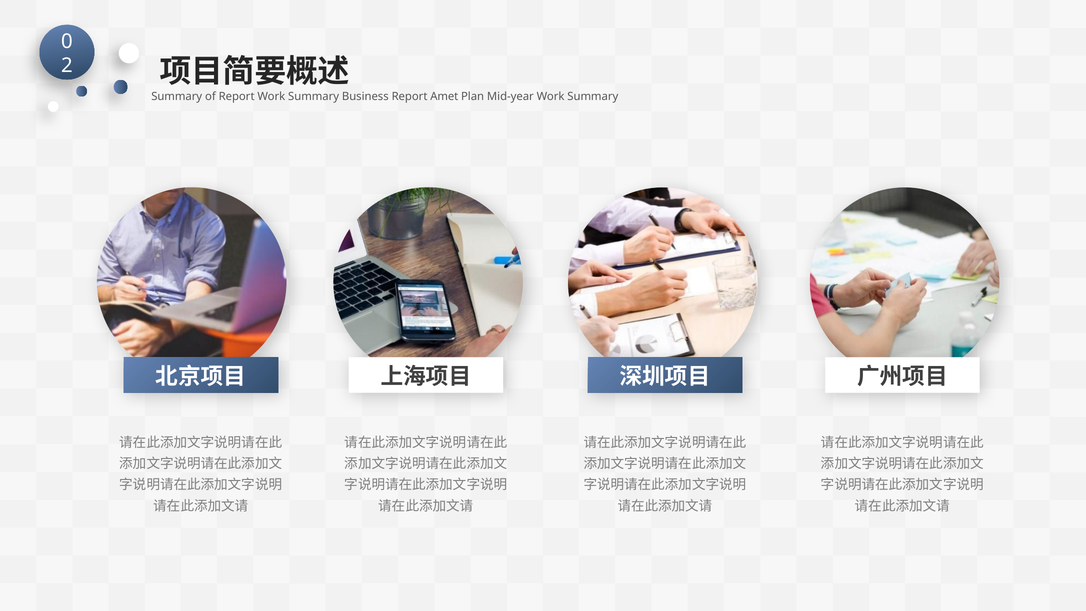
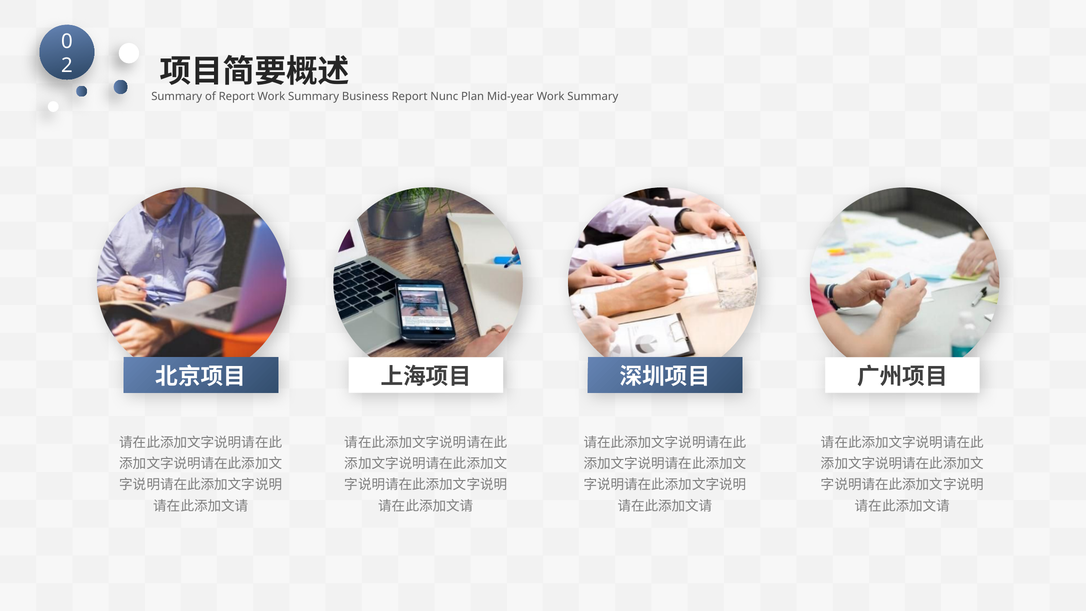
Amet: Amet -> Nunc (444, 97)
